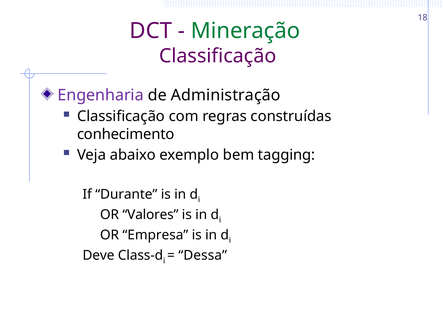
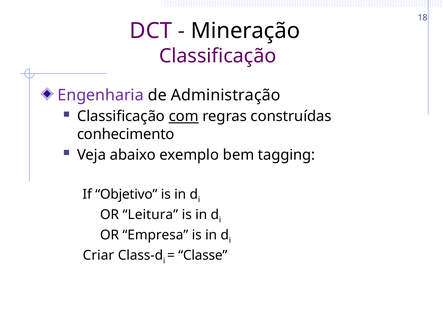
Mineração colour: green -> black (245, 31)
com underline: none -> present (184, 116)
Durante: Durante -> Objetivo (126, 194)
Valores: Valores -> Leitura (150, 214)
Deve: Deve -> Criar (98, 255)
Dessa: Dessa -> Classe (203, 255)
